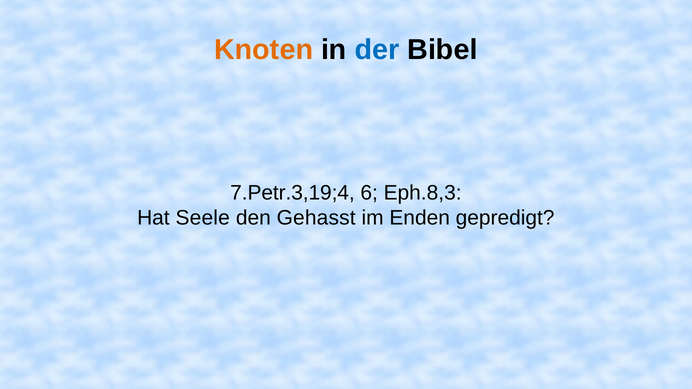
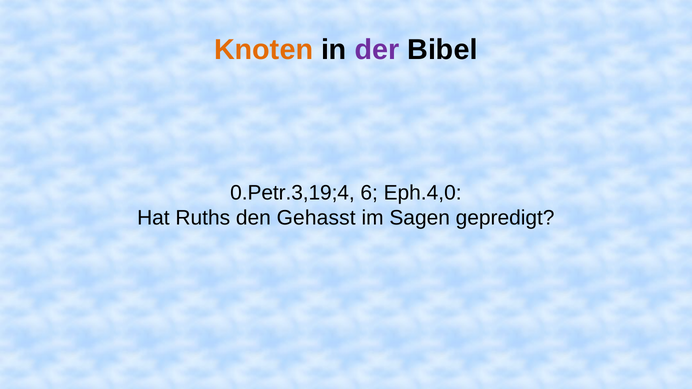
der colour: blue -> purple (377, 50)
7.Petr.3,19;4: 7.Petr.3,19;4 -> 0.Petr.3,19;4 (292, 193)
Eph.8,3: Eph.8,3 -> Eph.4,0 (423, 193)
Seele: Seele -> Ruths (203, 218)
Enden: Enden -> Sagen (420, 218)
